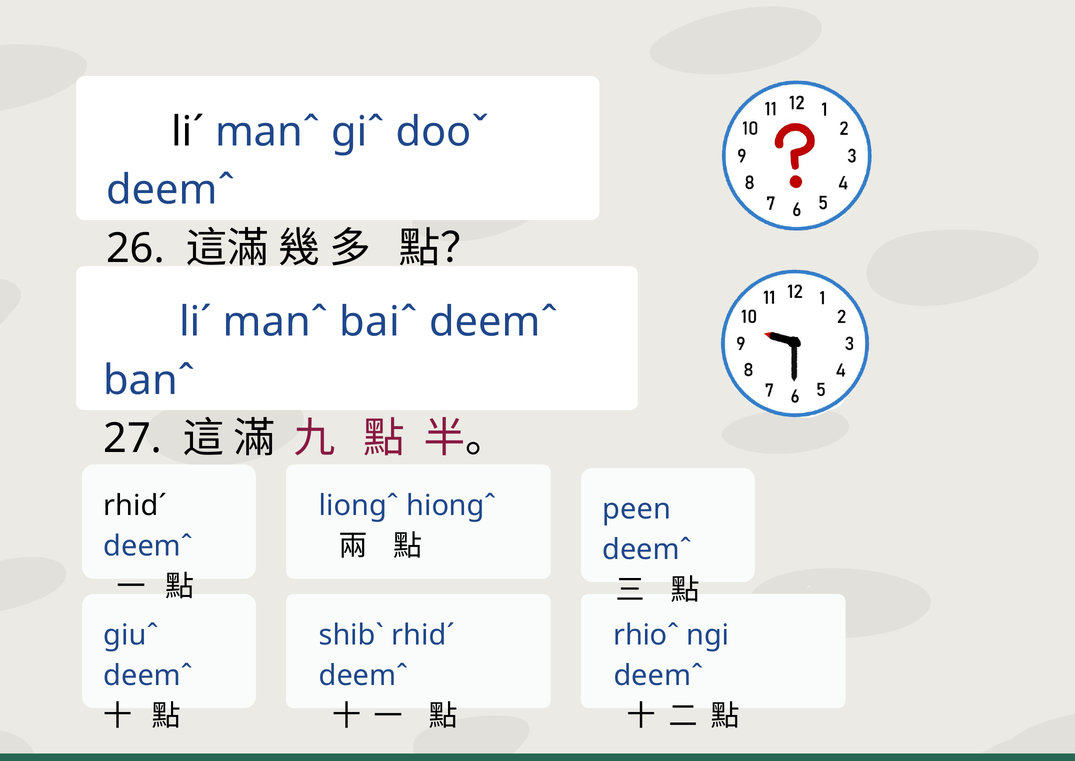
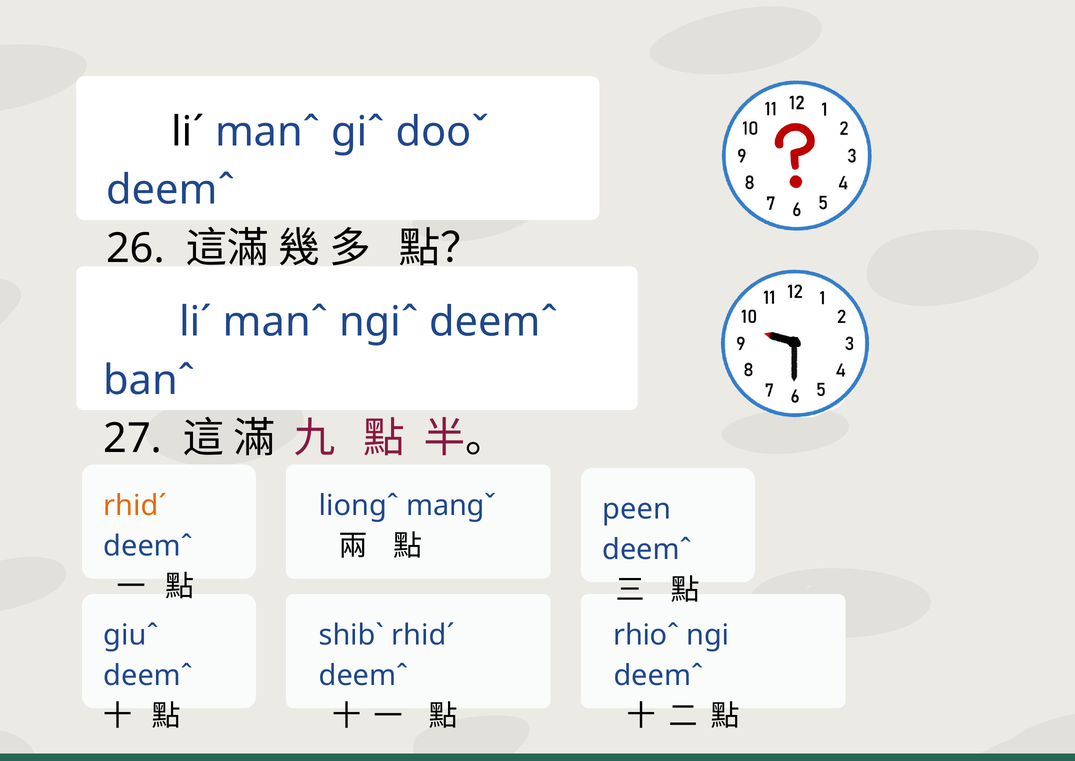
baiˆ: baiˆ -> ngiˆ (379, 322)
rhidˊ colour: black -> orange (135, 506)
hiongˆ: hiongˆ -> mangˇ (451, 506)
